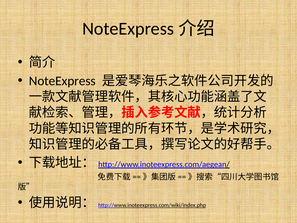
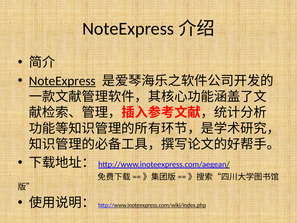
NoteExpress underline: none -> present (62, 81)
